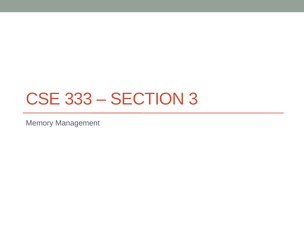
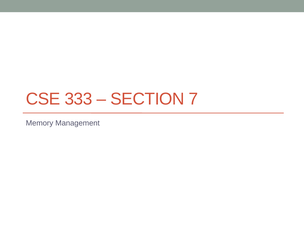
3: 3 -> 7 (193, 99)
